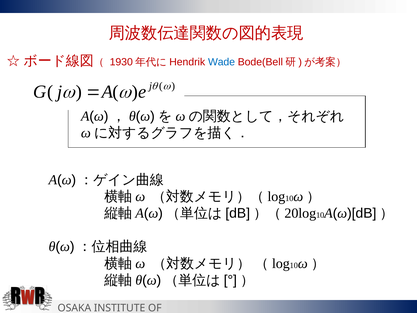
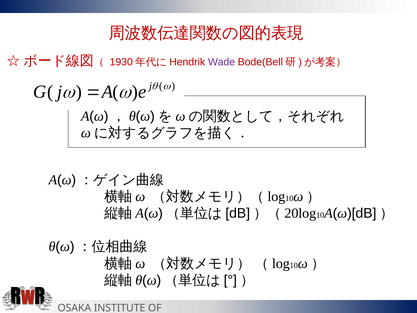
Wade colour: blue -> purple (222, 62)
